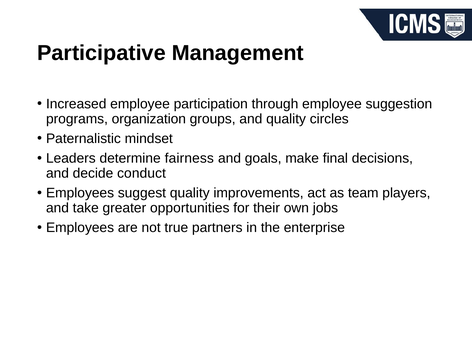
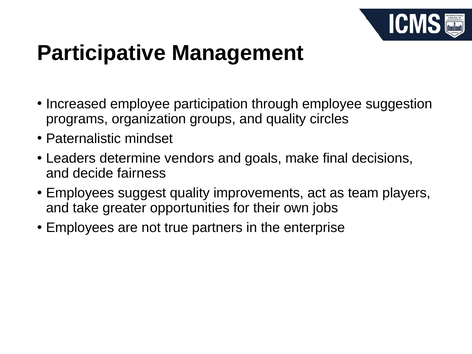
fairness: fairness -> vendors (189, 158)
conduct: conduct -> fairness (142, 173)
